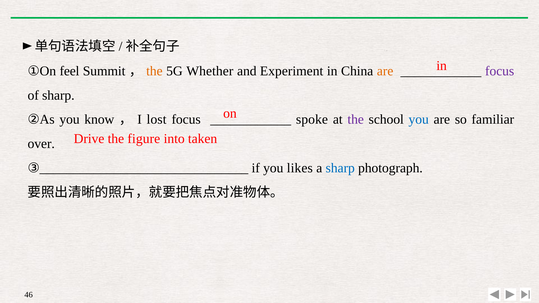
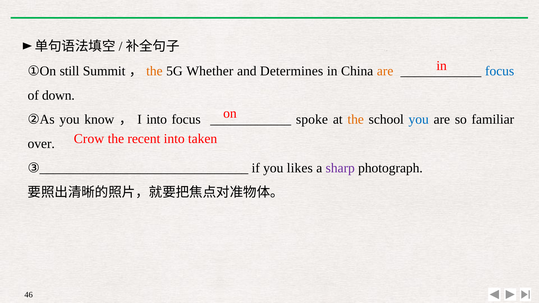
feel: feel -> still (70, 71)
Experiment: Experiment -> Determines (292, 71)
focus colour: purple -> blue (500, 71)
of sharp: sharp -> down (58, 95)
lost: lost -> into (157, 120)
the colour: purple -> orange (356, 120)
Drive: Drive -> Crow (89, 139)
figure: figure -> recent (144, 139)
sharp colour: blue -> purple (340, 168)
